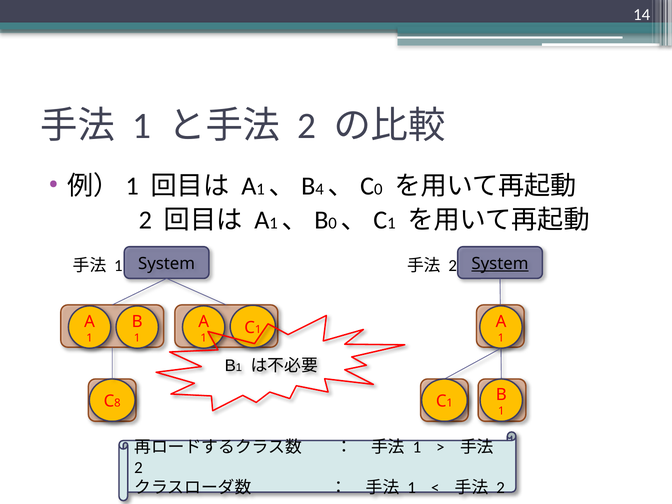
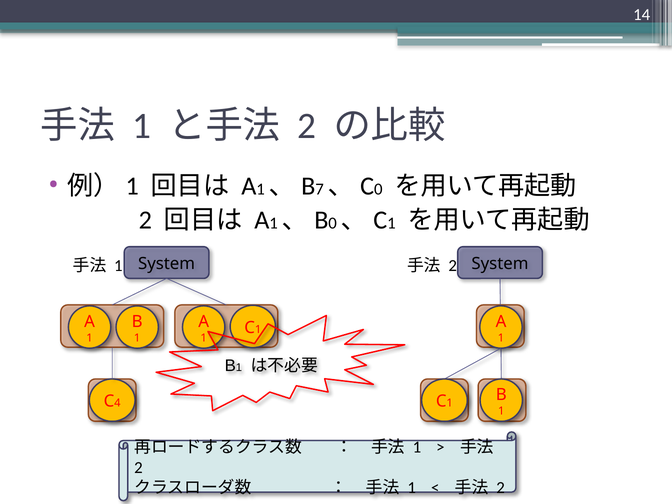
4: 4 -> 7 (320, 189)
System underline: present -> none (500, 264)
8: 8 -> 4 (117, 403)
